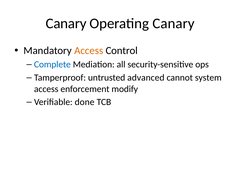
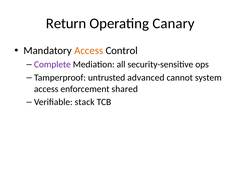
Canary: Canary -> Return (66, 23)
Complete colour: blue -> purple (52, 64)
modify: modify -> shared (125, 89)
done: done -> stack (85, 102)
